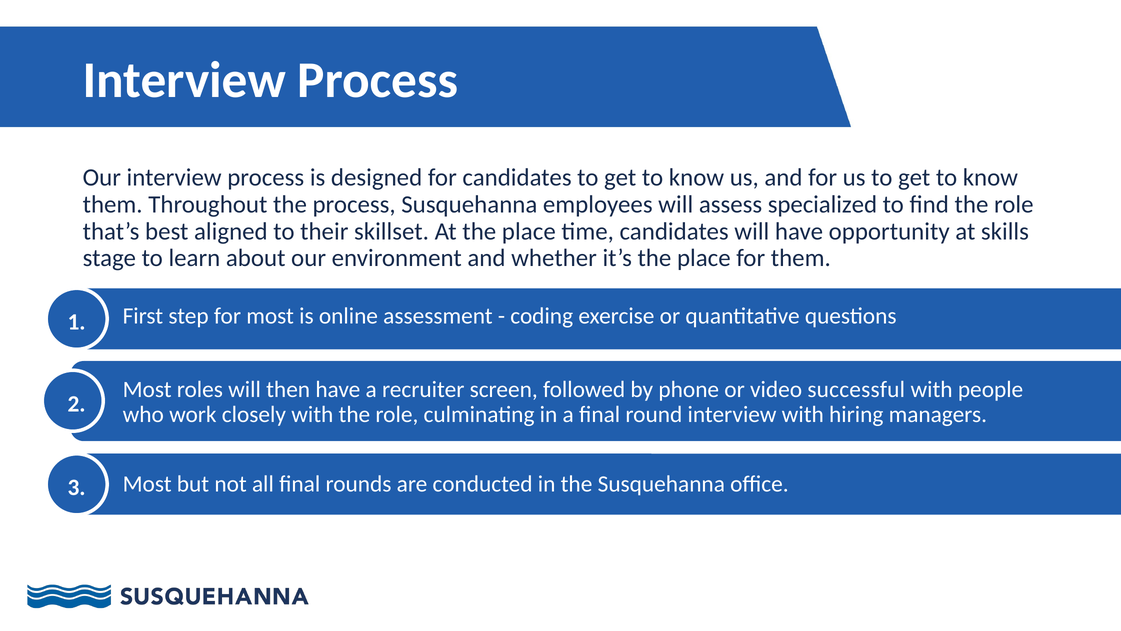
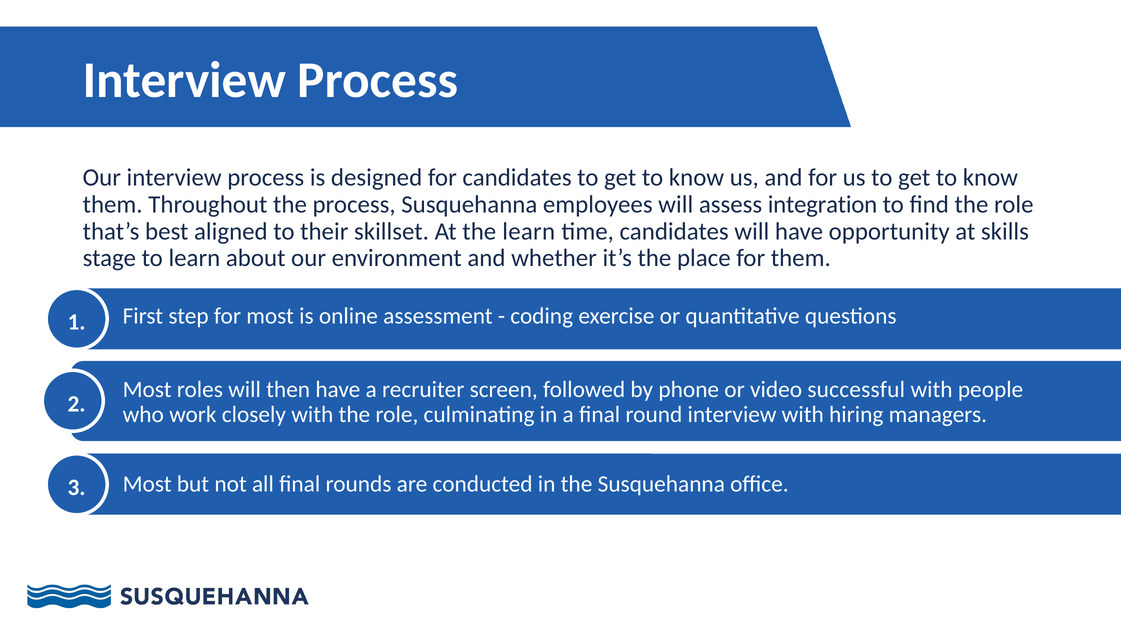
specialized: specialized -> integration (823, 204)
At the place: place -> learn (529, 231)
